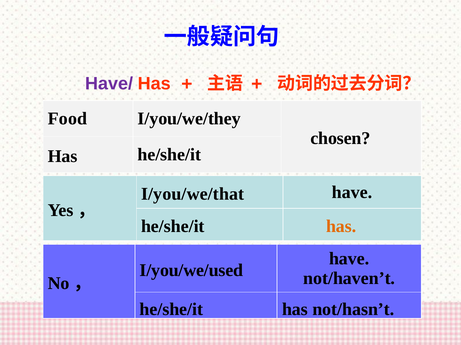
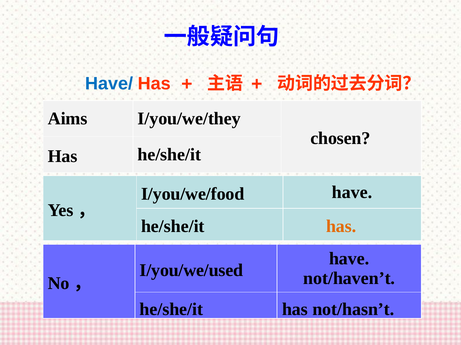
Have/ colour: purple -> blue (109, 84)
Food: Food -> Aims (68, 119)
I/you/we/that: I/you/we/that -> I/you/we/food (193, 194)
